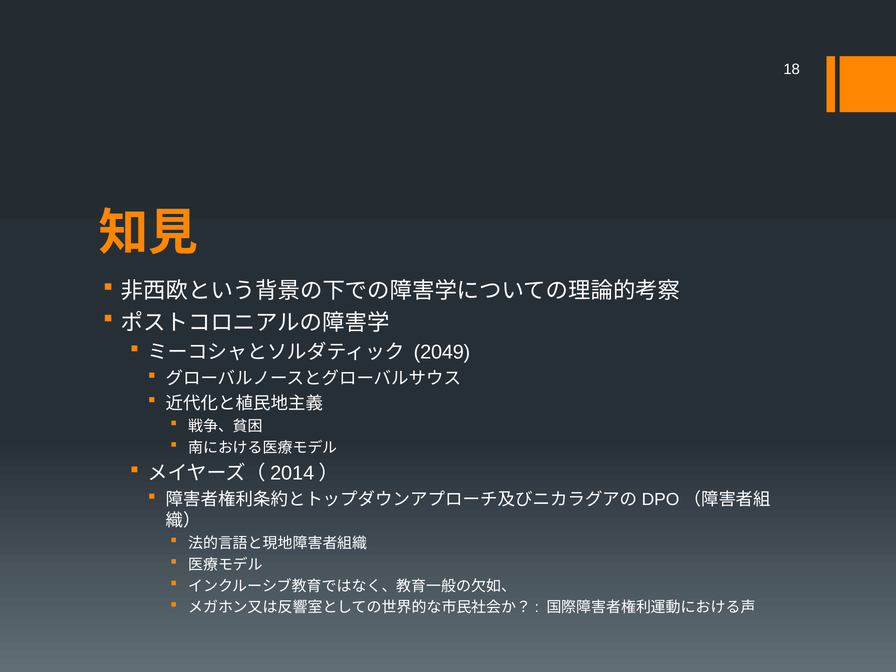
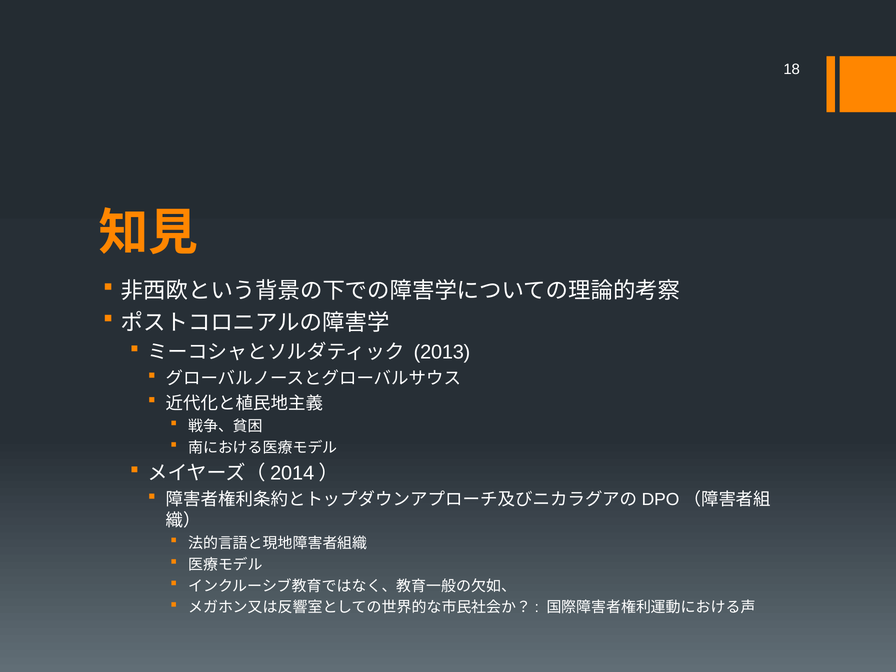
2049: 2049 -> 2013 (442, 352)
